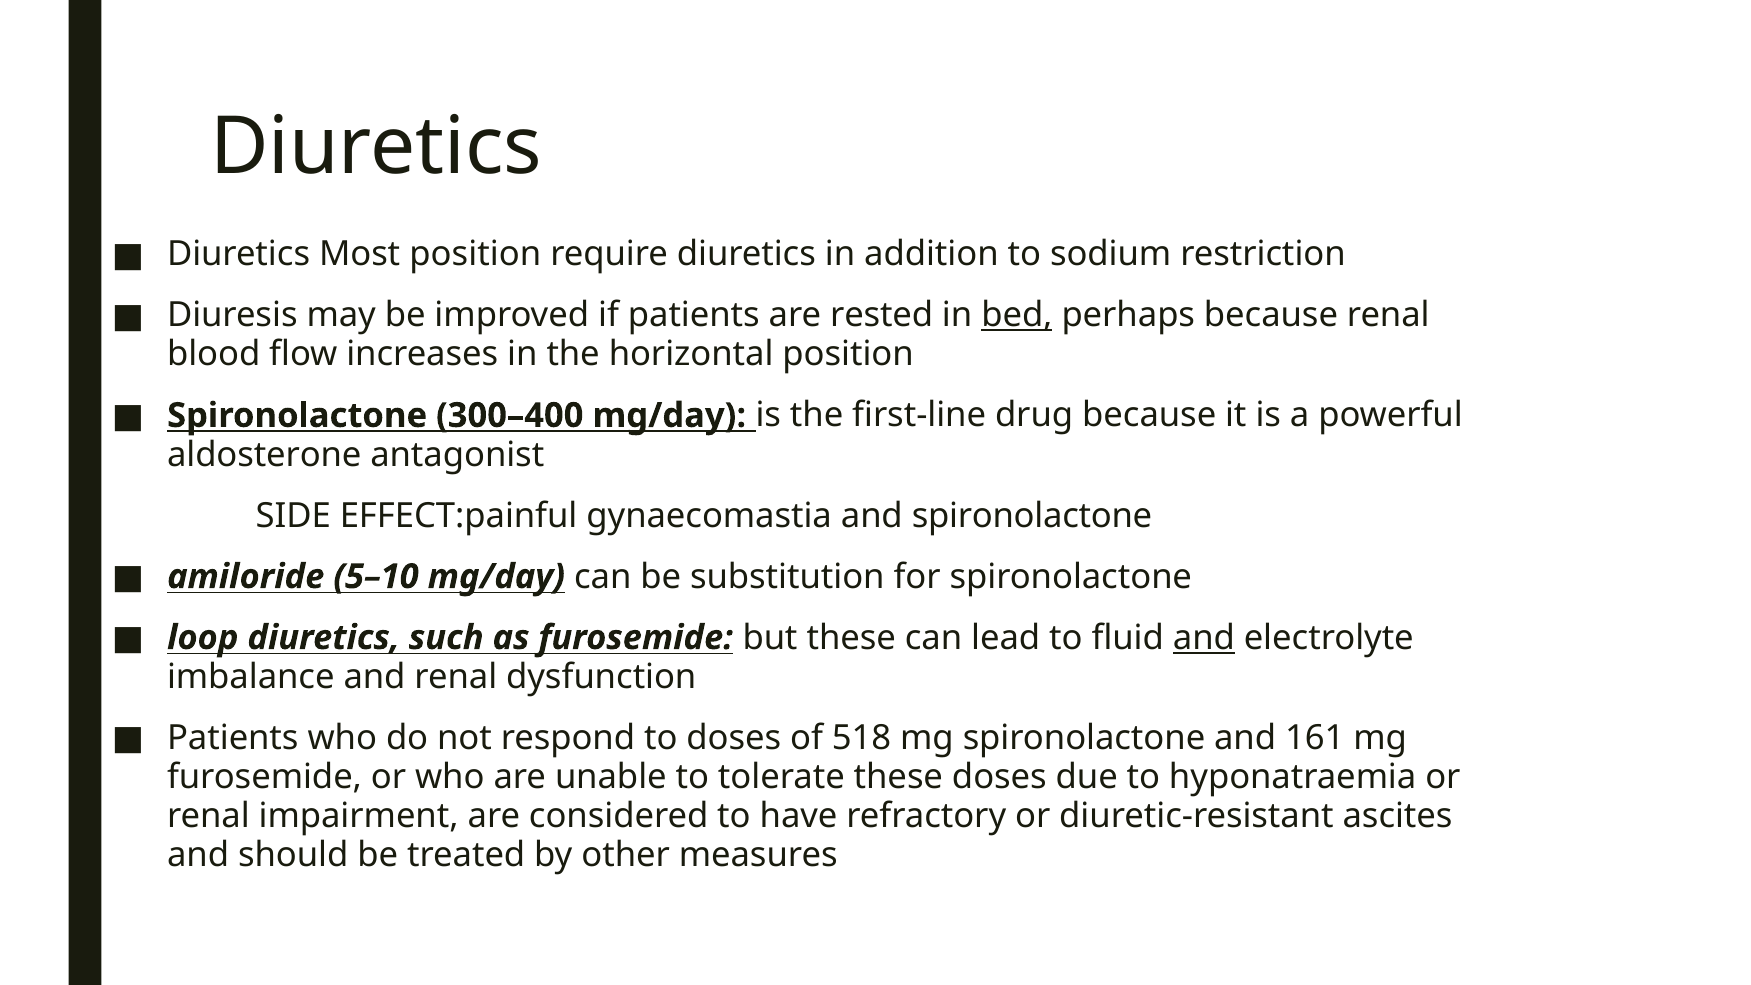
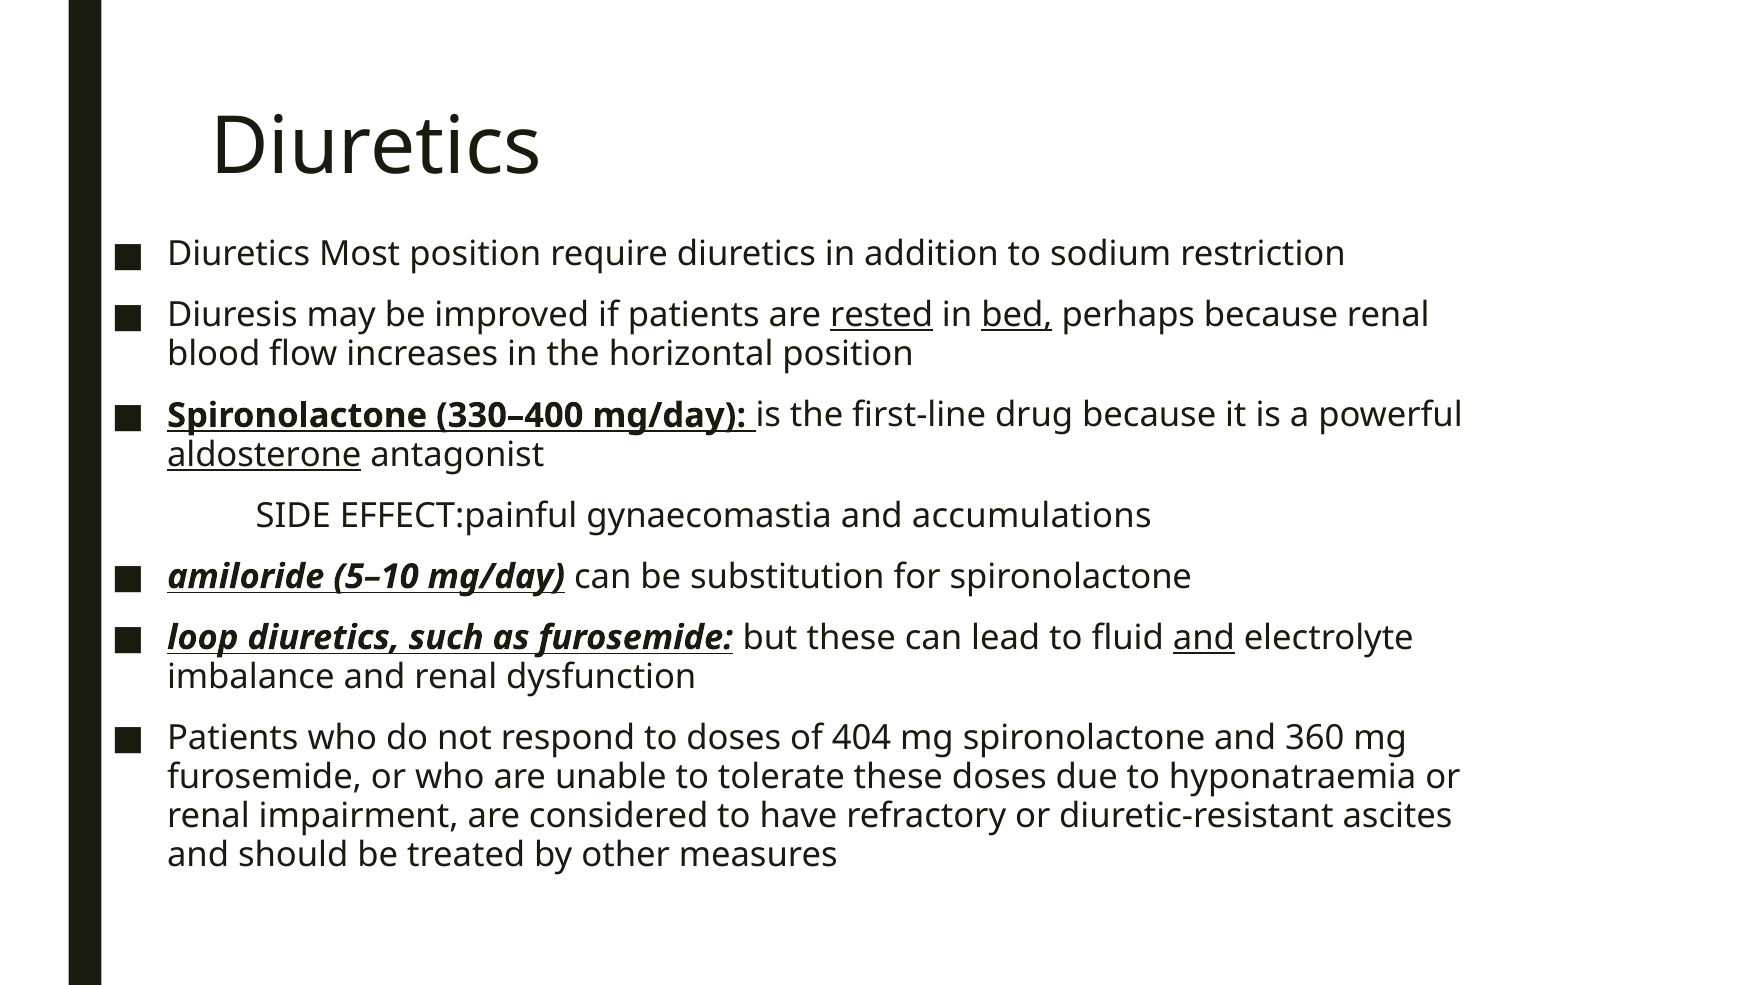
rested underline: none -> present (882, 315)
300–400: 300–400 -> 330–400 (510, 416)
aldosterone underline: none -> present (264, 455)
and spironolactone: spironolactone -> accumulations (1032, 516)
518: 518 -> 404 (862, 738)
161: 161 -> 360 (1315, 738)
